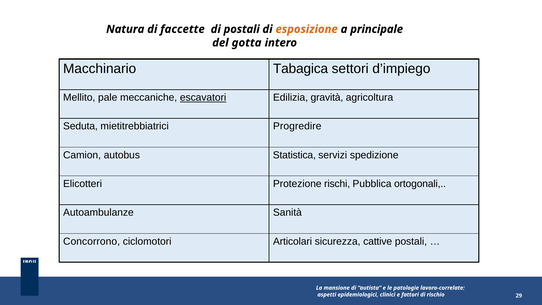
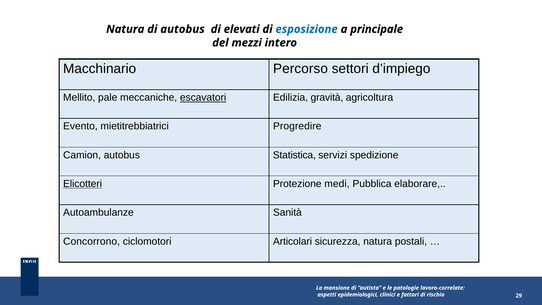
di faccette: faccette -> autobus (183, 29)
di postali: postali -> elevati (242, 29)
esposizione colour: orange -> blue (307, 29)
gotta: gotta -> mezzi (247, 43)
Tabagica: Tabagica -> Percorso (300, 69)
Seduta: Seduta -> Evento (80, 126)
Elicotteri underline: none -> present (83, 184)
rischi: rischi -> medi (337, 184)
ortogonali: ortogonali -> elaborare (420, 184)
sicurezza cattive: cattive -> natura (378, 241)
